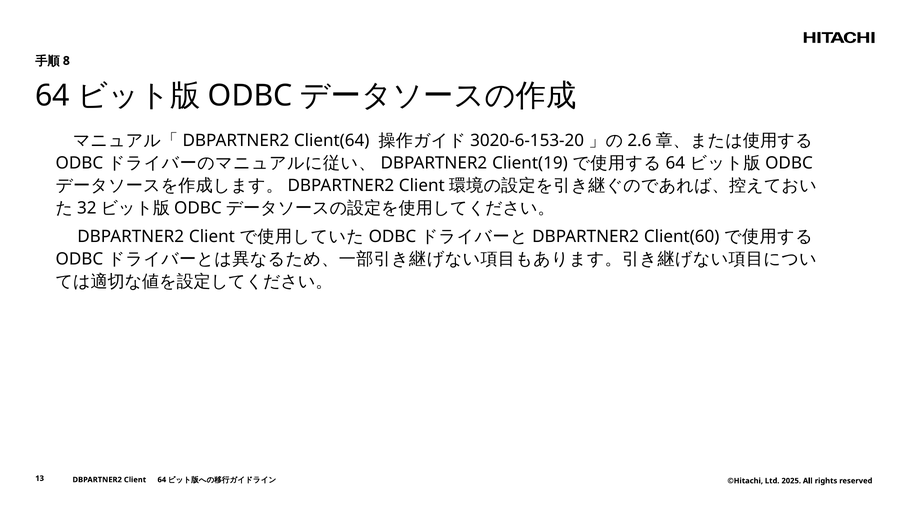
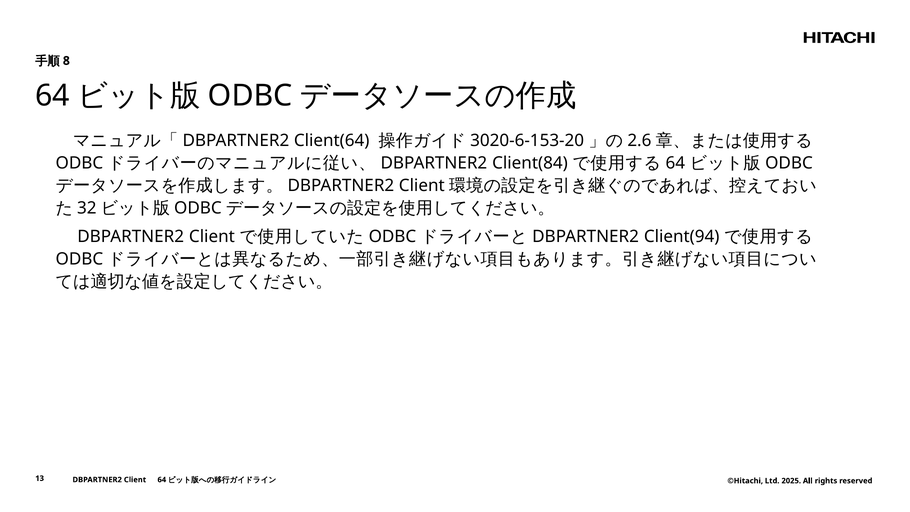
Client(19: Client(19 -> Client(84 (530, 163)
Client(60: Client(60 -> Client(94 (682, 236)
